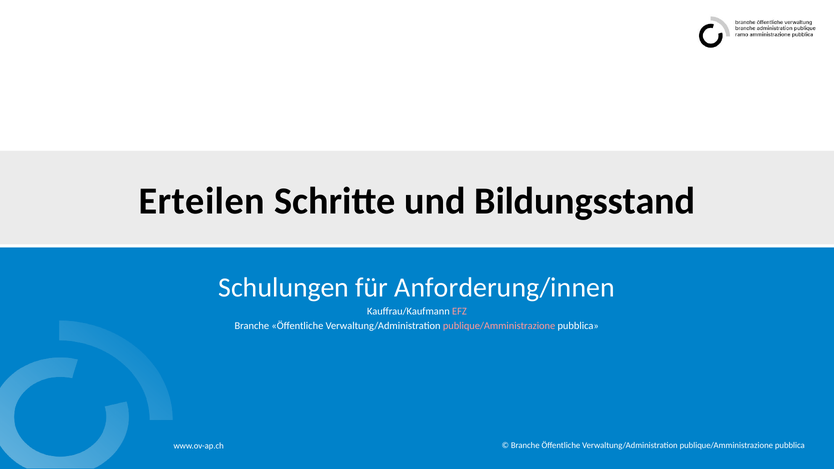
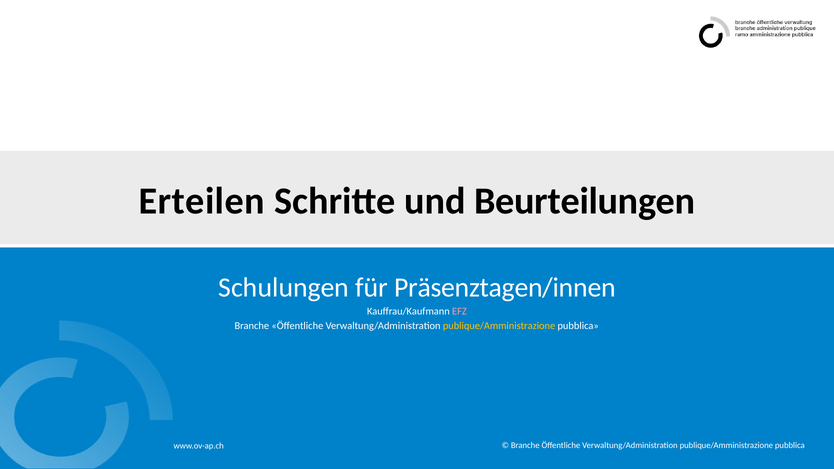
Bildungsstand: Bildungsstand -> Beurteilungen (585, 201)
Anforderung/innen: Anforderung/innen -> Präsenztagen/innen (505, 288)
publique/Amministrazione colour: pink -> yellow (499, 326)
